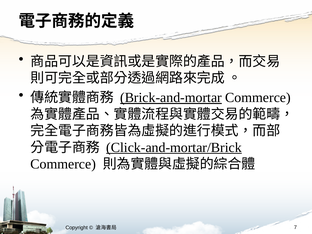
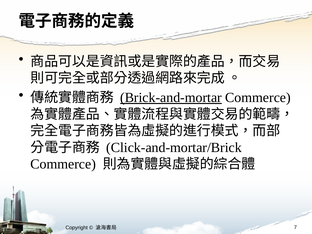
Click-and-mortar/Brick underline: present -> none (174, 147)
